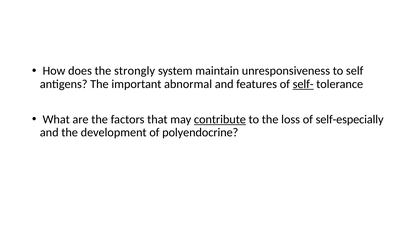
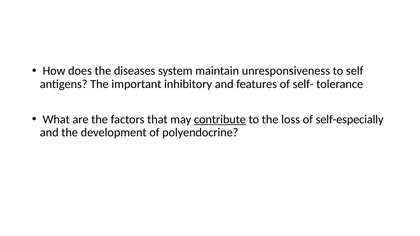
strongly: strongly -> diseases (135, 71)
abnormal: abnormal -> inhibitory (188, 84)
self- underline: present -> none (303, 84)
